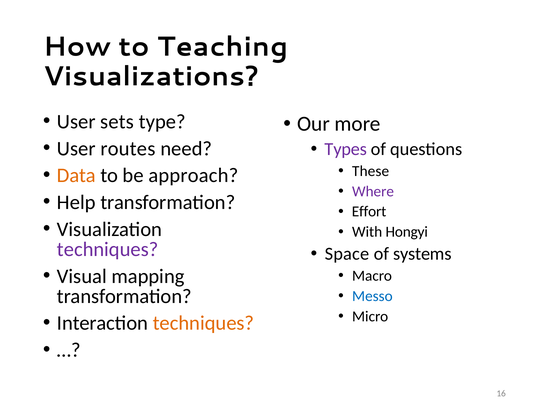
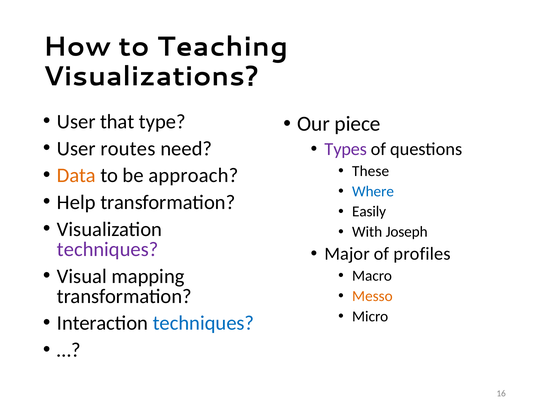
sets: sets -> that (117, 122)
more: more -> piece (358, 124)
Where colour: purple -> blue (373, 191)
Effort: Effort -> Easily (369, 211)
Hongyi: Hongyi -> Joseph (407, 232)
Space: Space -> Major (347, 254)
systems: systems -> profiles (422, 254)
Messo colour: blue -> orange (372, 296)
techniques colour: orange -> blue (203, 323)
